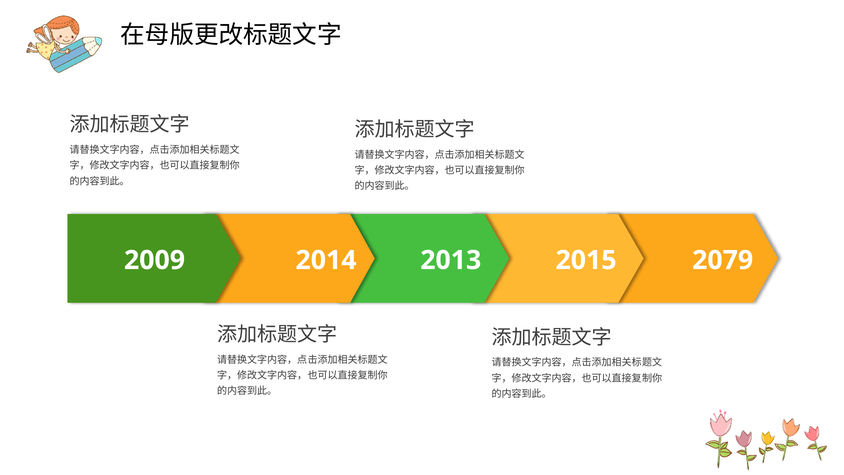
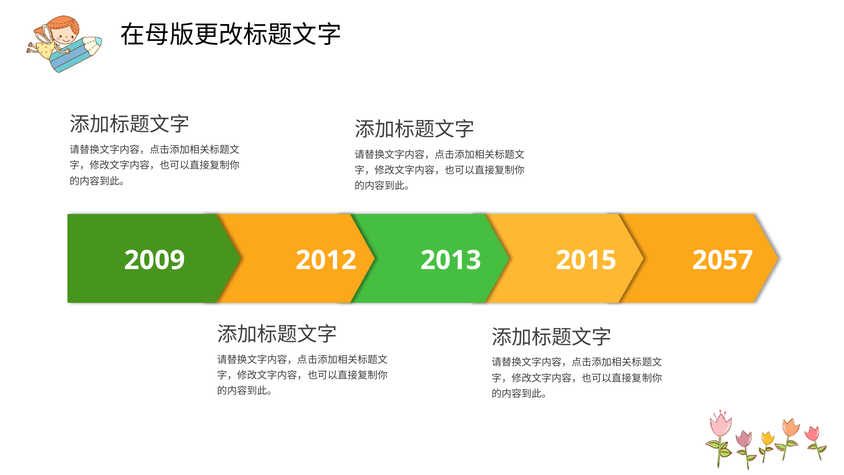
2014: 2014 -> 2012 (326, 260)
2079: 2079 -> 2057 (723, 260)
